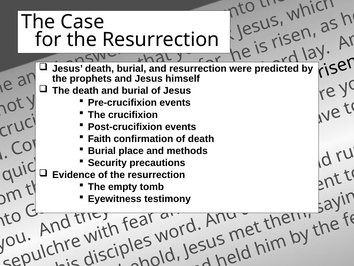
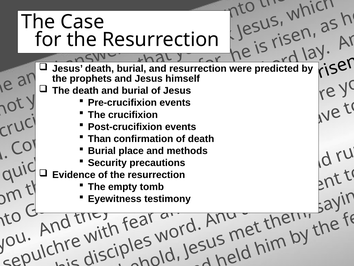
Faith: Faith -> Than (99, 139)
